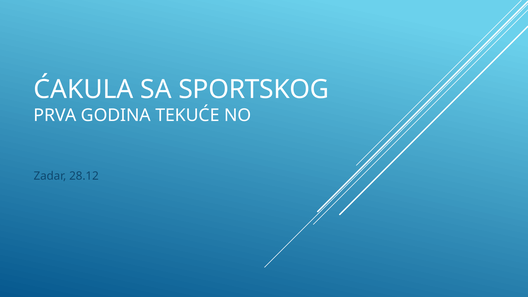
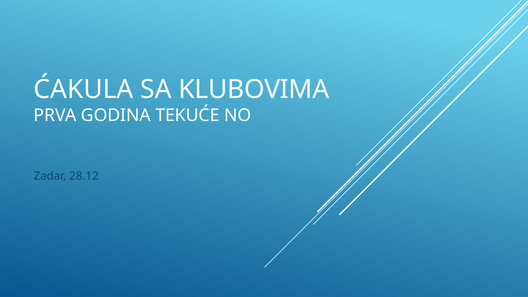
SPORTSKOG: SPORTSKOG -> KLUBOVIMA (254, 90)
